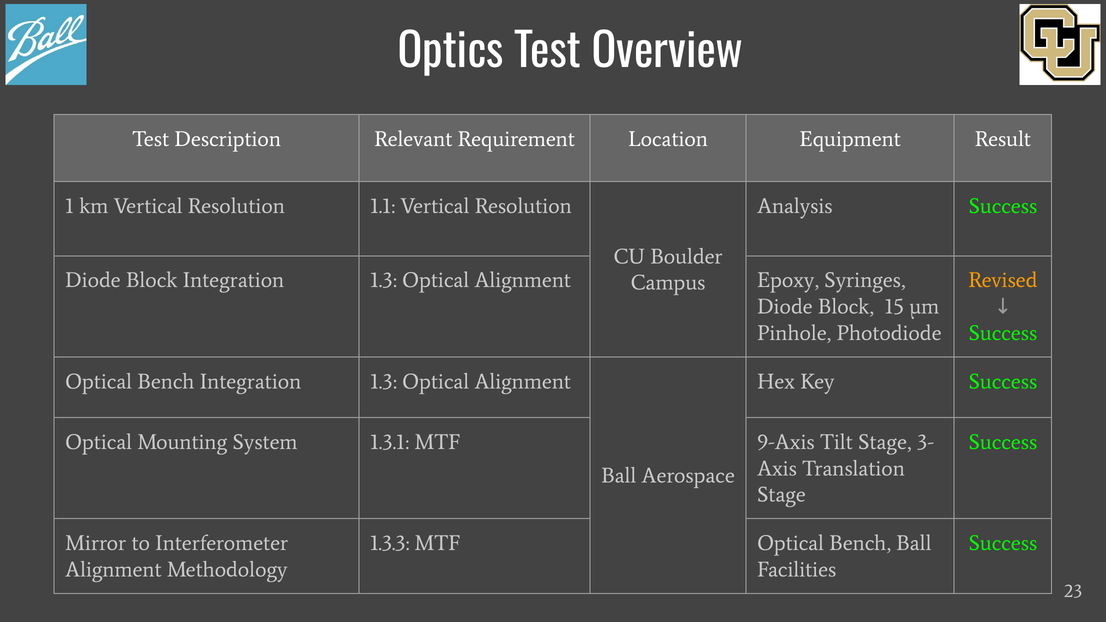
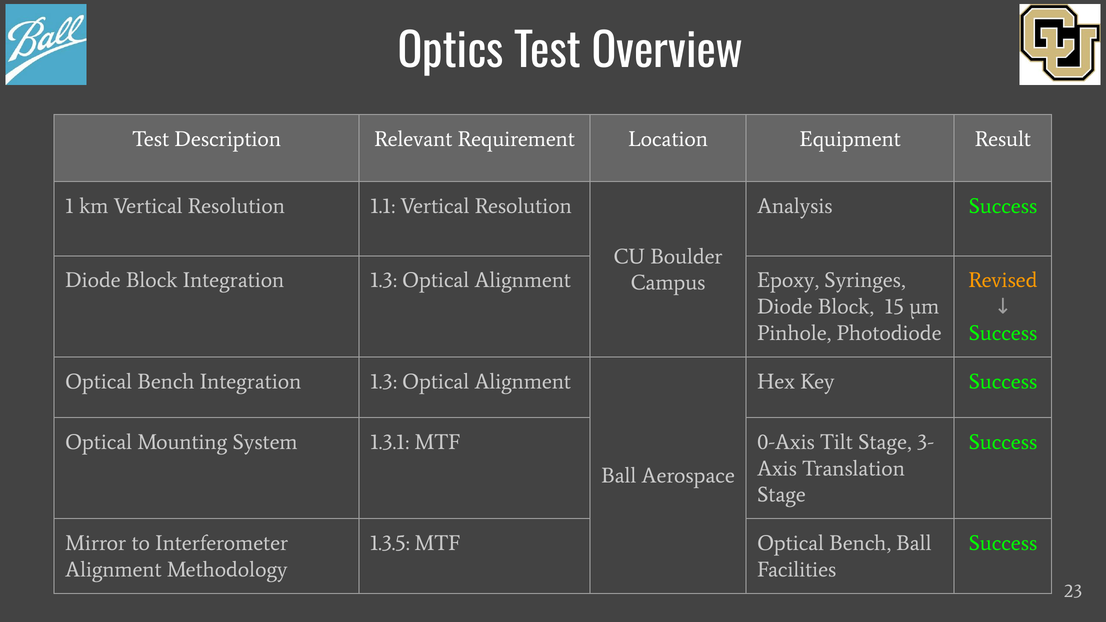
9-Axis: 9-Axis -> 0-Axis (786, 442)
1.3.3: 1.3.3 -> 1.3.5 (390, 543)
